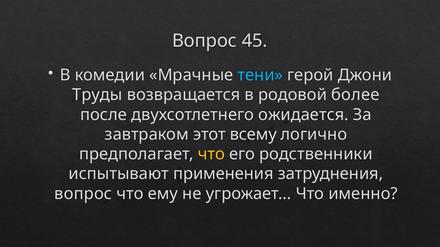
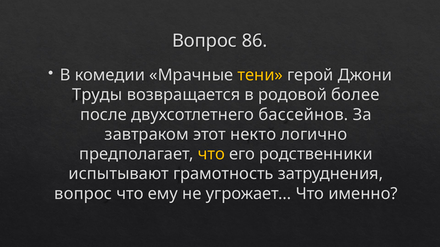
45: 45 -> 86 (255, 41)
тени colour: light blue -> yellow (260, 75)
ожидается: ожидается -> бассейнов (303, 115)
всему: всему -> некто (253, 135)
применения: применения -> грамотность (223, 174)
